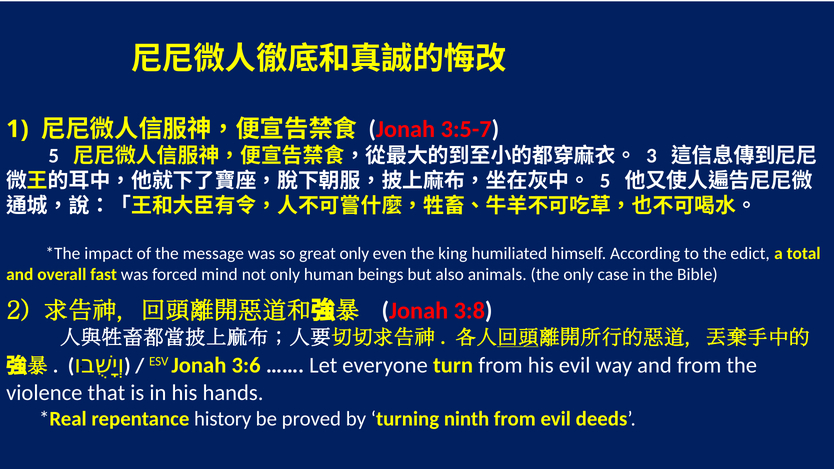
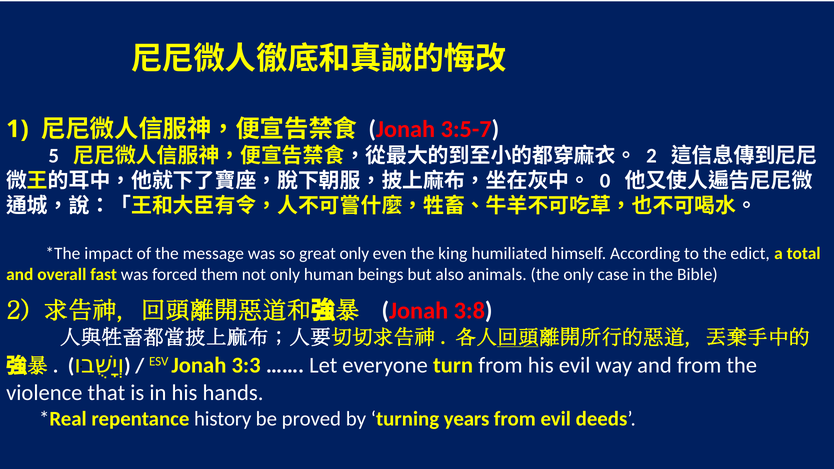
3: 3 -> 2 (651, 156)
5: 5 -> 0 (605, 181)
mind: mind -> them (220, 275)
3:6: 3:6 -> 3:3 (246, 365)
ninth: ninth -> years (467, 419)
